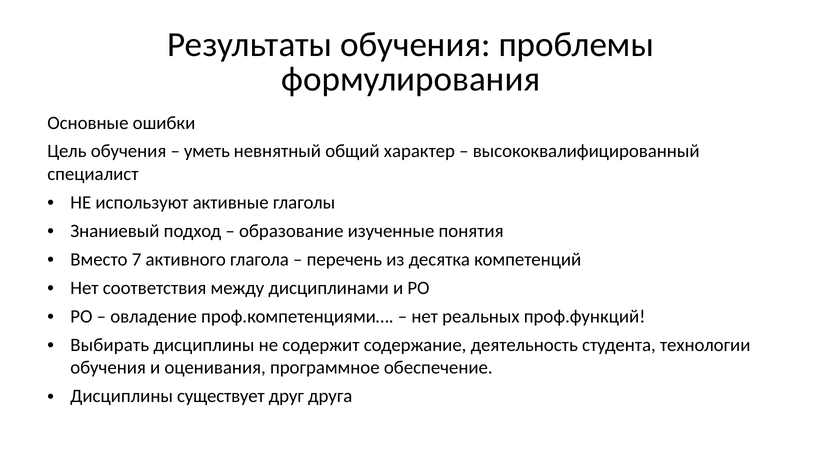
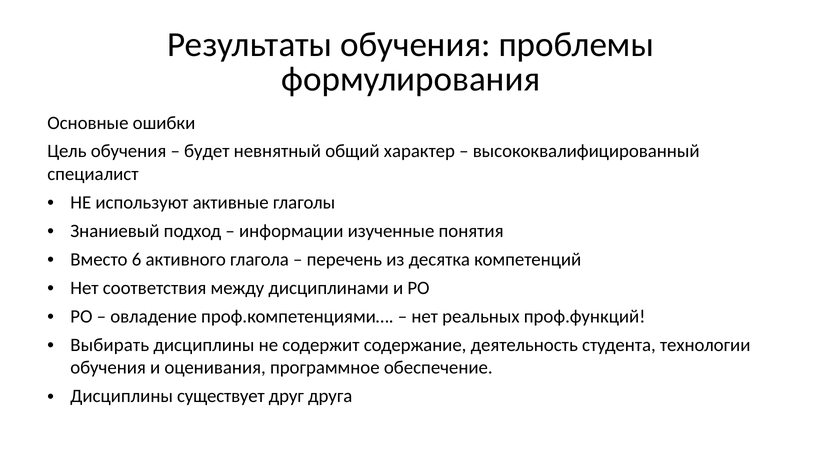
уметь: уметь -> будет (207, 151)
образование: образование -> информации (291, 231)
7: 7 -> 6 (137, 259)
